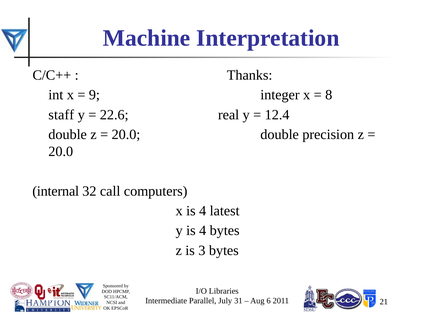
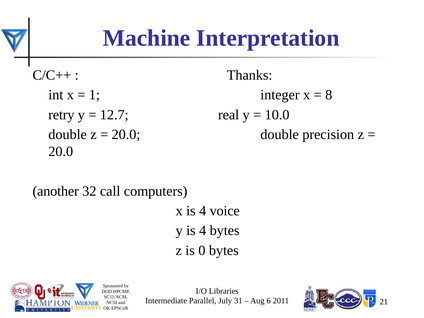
9: 9 -> 1 (94, 95)
staff: staff -> retry (61, 115)
22.6: 22.6 -> 12.7 (114, 115)
12.4: 12.4 -> 10.0 (277, 115)
internal: internal -> another (56, 191)
latest: latest -> voice (225, 211)
3: 3 -> 0 (202, 250)
